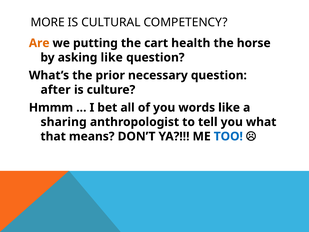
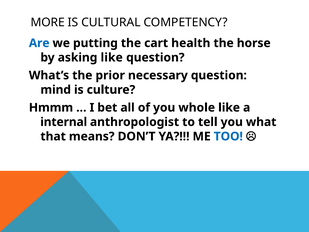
Are colour: orange -> blue (39, 43)
after: after -> mind (56, 90)
words: words -> whole (197, 107)
sharing: sharing -> internal (64, 122)
